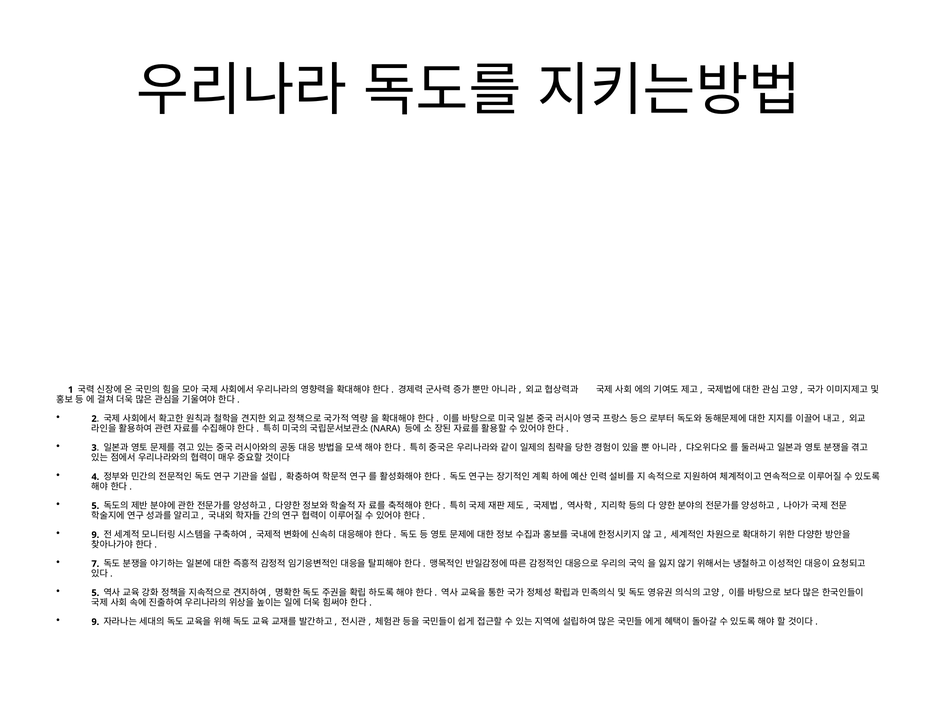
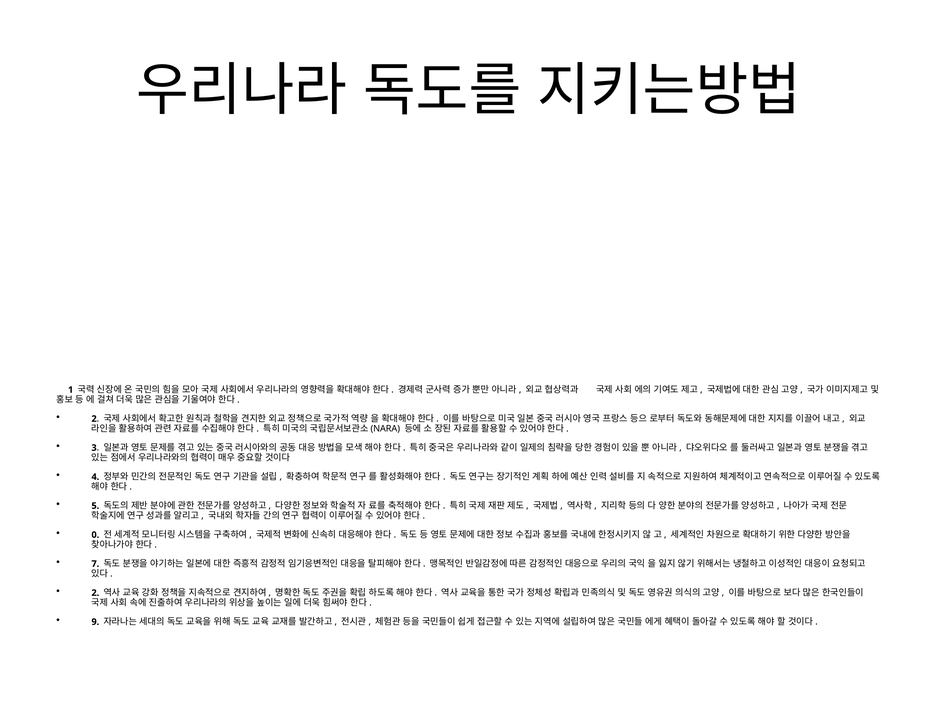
9: 9 -> 0 (95, 534)
5: 5 -> 2 (95, 592)
